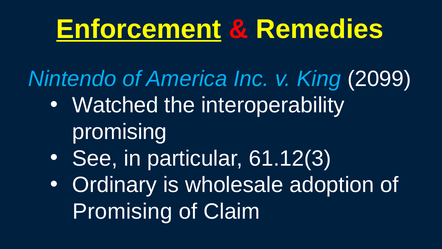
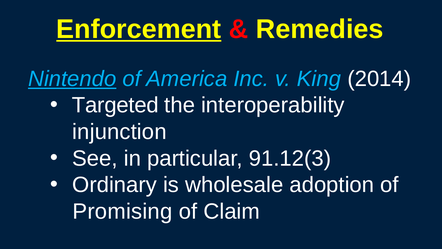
Nintendo underline: none -> present (72, 79)
2099: 2099 -> 2014 (379, 79)
Watched: Watched -> Targeted (115, 105)
promising: promising -> injunction (119, 132)
61.12(3: 61.12(3 -> 91.12(3 (290, 158)
